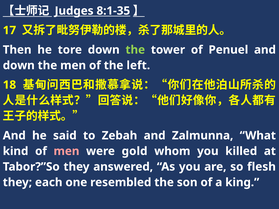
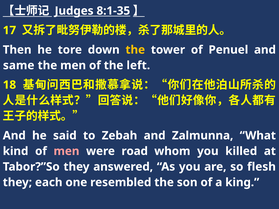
the colour: light green -> yellow (135, 50)
down: down -> same (19, 65)
gold: gold -> road (135, 151)
